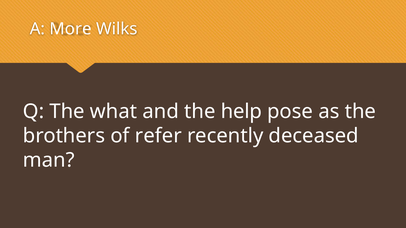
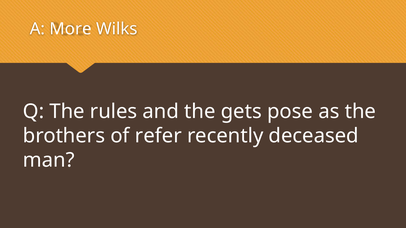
what: what -> rules (114, 112)
help: help -> gets (241, 112)
